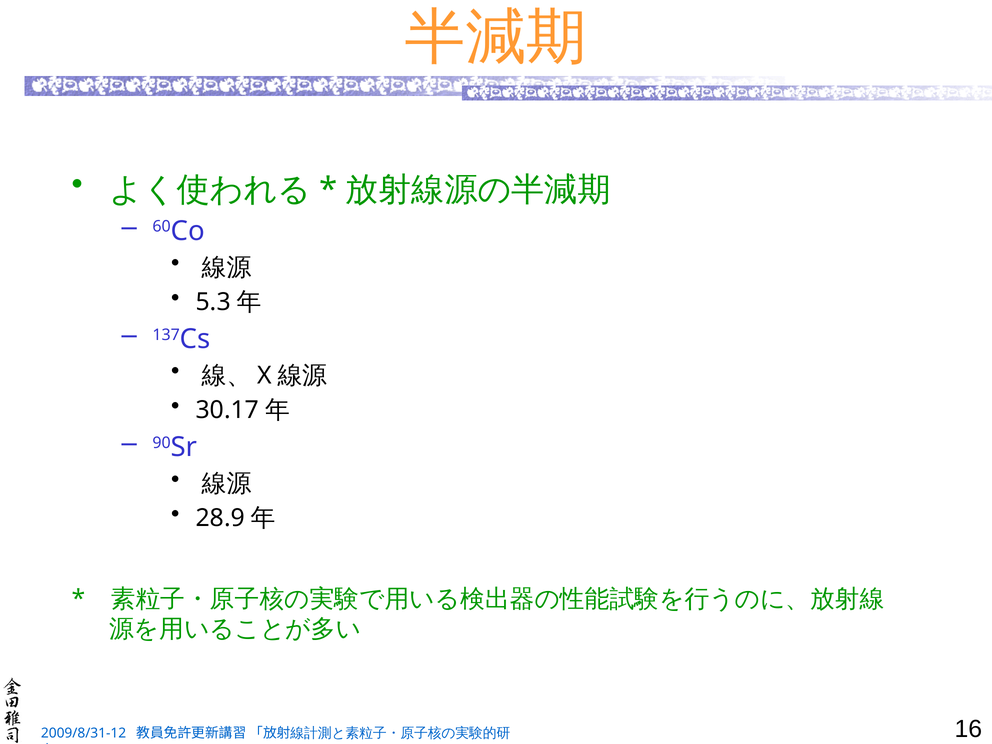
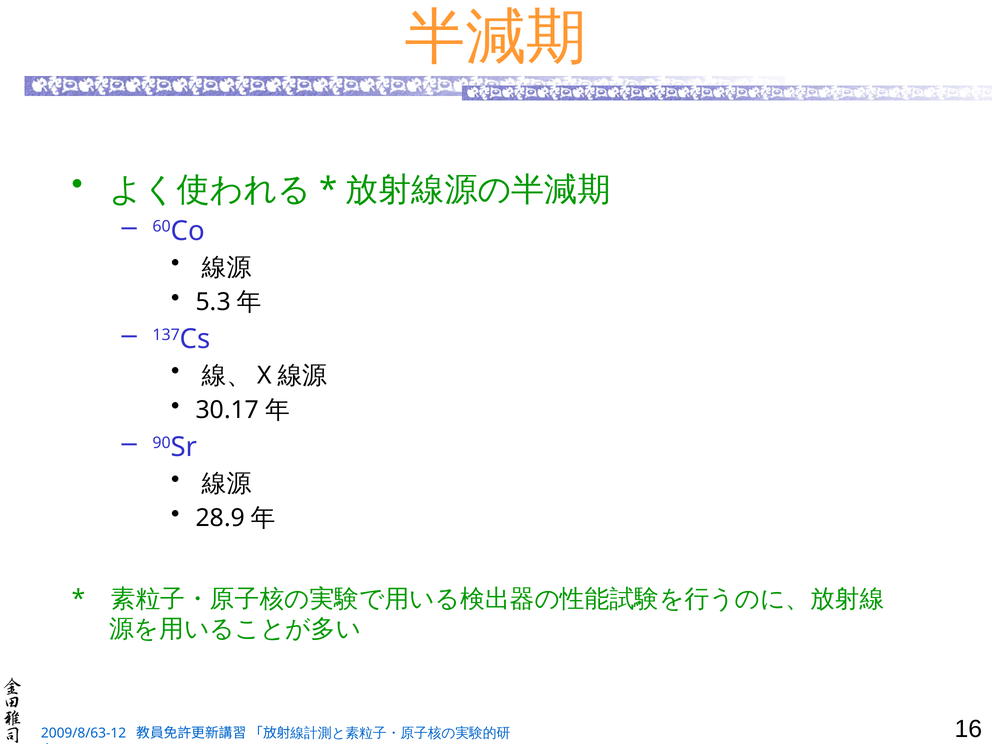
2009/8/31-12: 2009/8/31-12 -> 2009/8/63-12 (84, 733)
